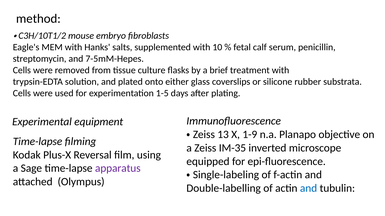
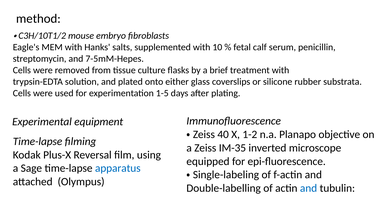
13: 13 -> 40 (223, 135)
1-9: 1-9 -> 1-2 (250, 135)
apparatus colour: purple -> blue (118, 169)
